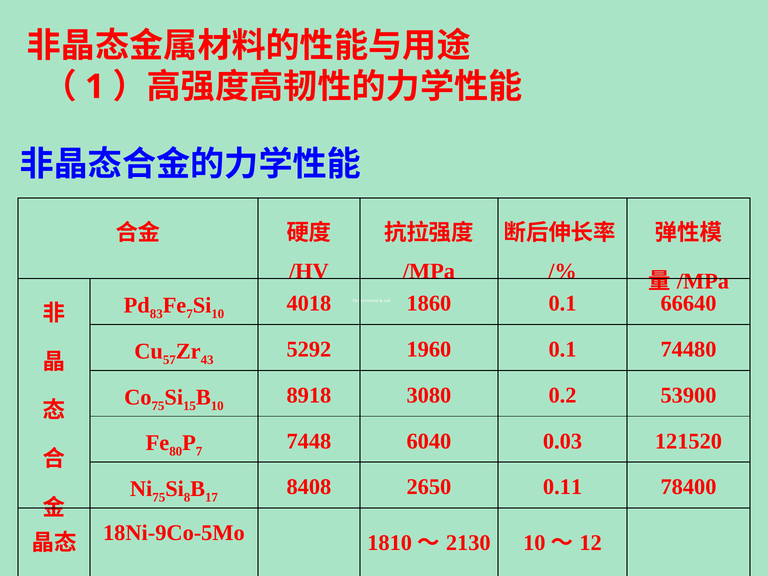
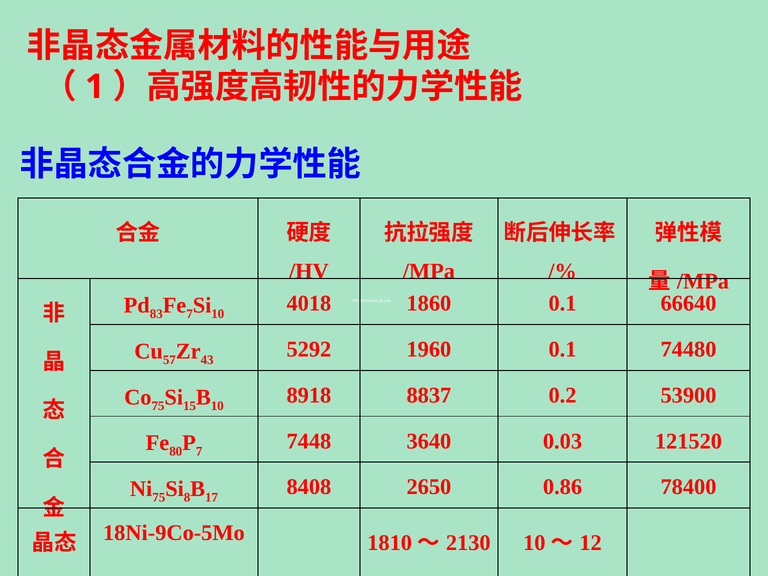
3080: 3080 -> 8837 (429, 395)
6040: 6040 -> 3640 (429, 441)
0.11: 0.11 -> 0.86 (563, 487)
